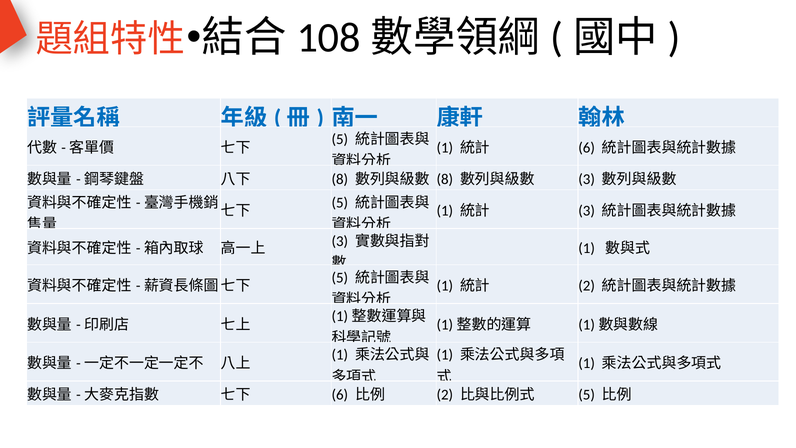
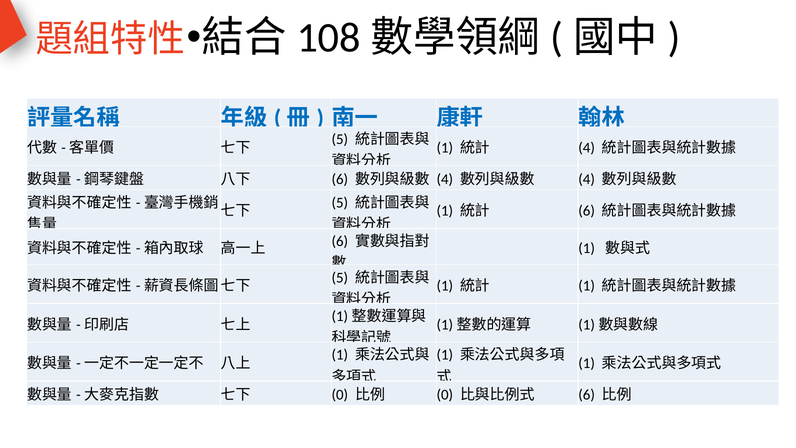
6: 6 -> 4 (587, 148)
8: 8 -> 6 (340, 179)
8: 8 -> 4 (445, 179)
3: 3 -> 4 (587, 179)
3: 3 -> 6 (587, 211)
3: 3 -> 6 (340, 241)
2: 2 -> 1 (587, 286)
6: 6 -> 0 (340, 395)
2: 2 -> 0 (445, 395)
5: 5 -> 6 (587, 395)
